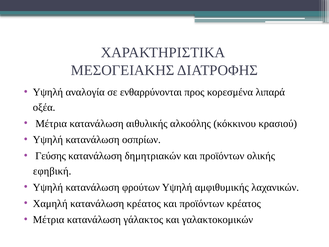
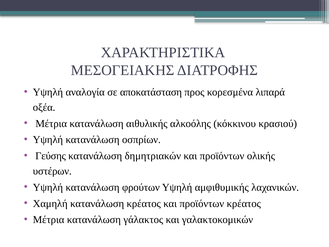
ενθαρρύνονται: ενθαρρύνονται -> αποκατάσταση (151, 92)
εφηβική: εφηβική -> υστέρων (52, 171)
